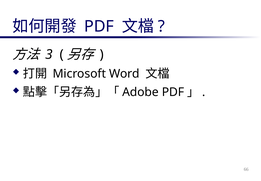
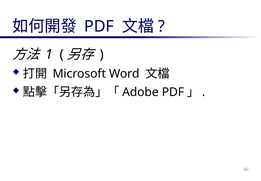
3: 3 -> 1 (49, 54)
